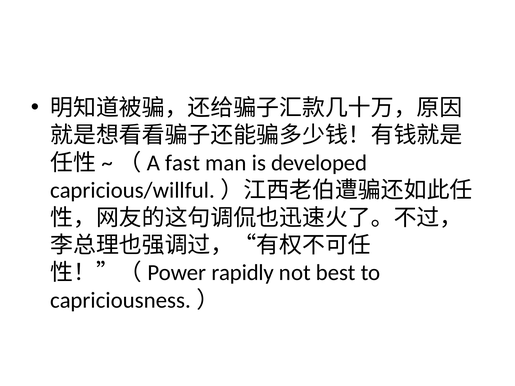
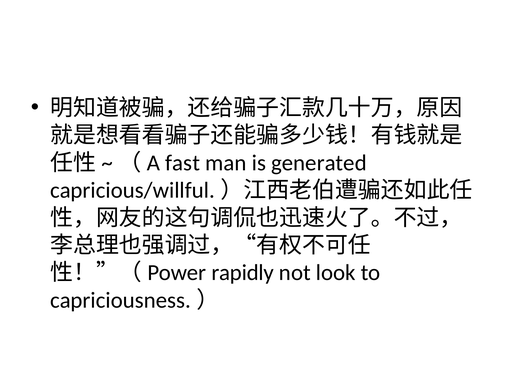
developed: developed -> generated (319, 163)
best: best -> look (336, 273)
